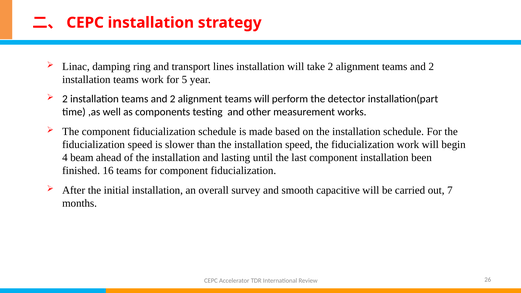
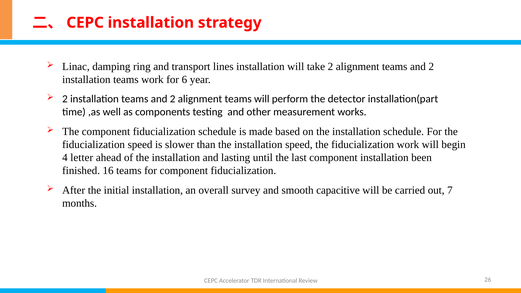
5: 5 -> 6 (184, 80)
beam: beam -> letter (82, 158)
